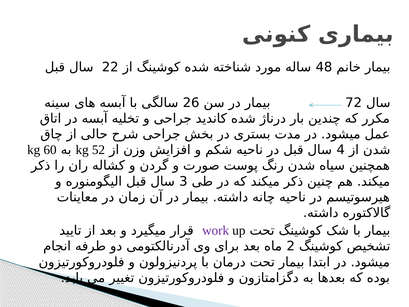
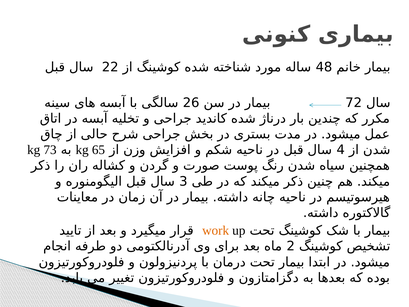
60: 60 -> 73 (50, 150)
52: 52 -> 65 (98, 150)
work colour: purple -> orange (216, 230)
